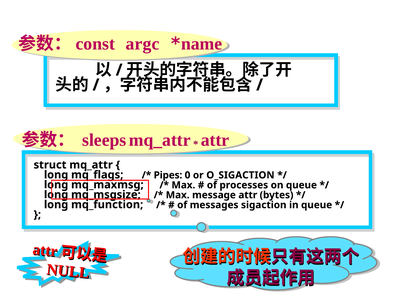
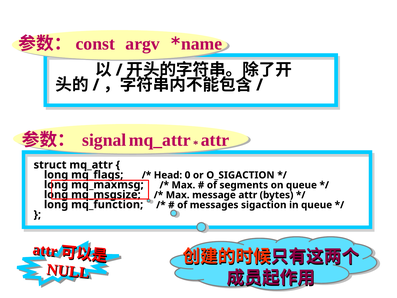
argc: argc -> argv (143, 44)
sleeps: sleeps -> signal (104, 140)
Pipes: Pipes -> Head (168, 175)
processes: processes -> segments (244, 185)
